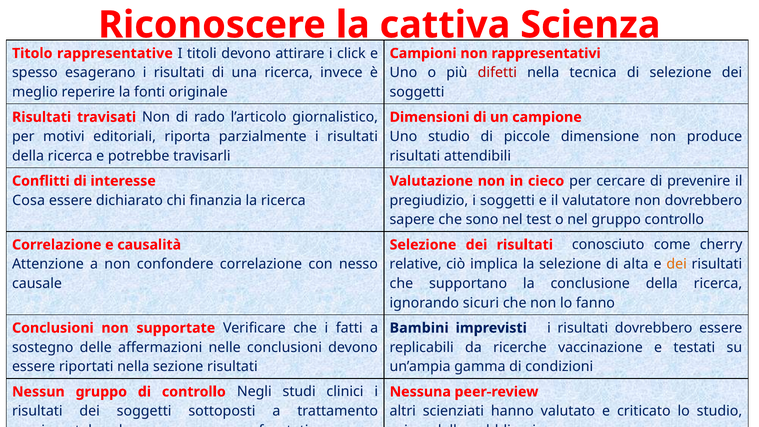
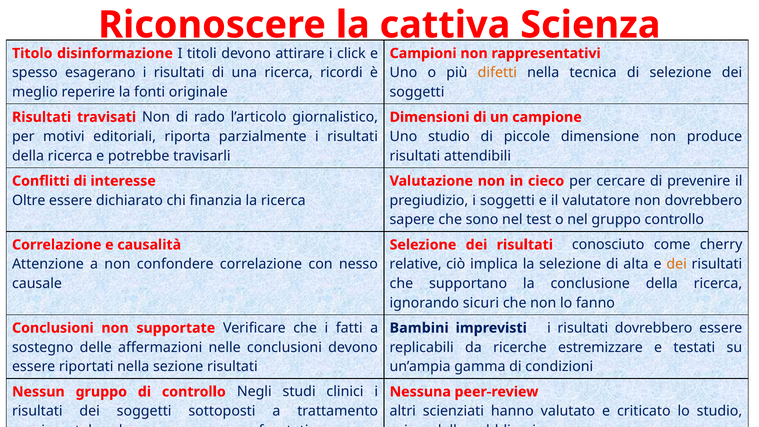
rappresentative: rappresentative -> disinformazione (115, 53)
invece: invece -> ricordi (341, 73)
difetti colour: red -> orange (497, 73)
Cosa: Cosa -> Oltre (29, 200)
vaccinazione: vaccinazione -> estremizzare (600, 347)
